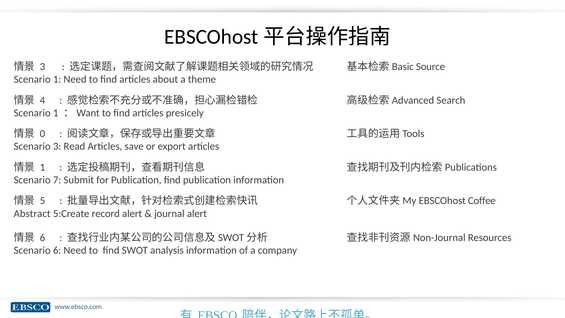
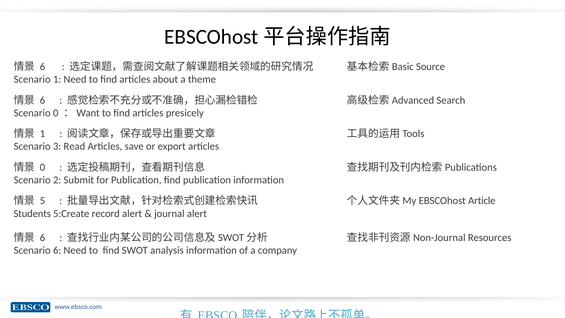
3: 3 -> 6 (42, 67)
4: 4 -> 6 (42, 100)
1: 1 -> 0 (56, 113)
0: 0 -> 1 (42, 134)
1: 1 -> 0 (42, 167)
7: 7 -> 2 (57, 180)
Coffee: Coffee -> Article (482, 201)
Abstract: Abstract -> Students (32, 213)
